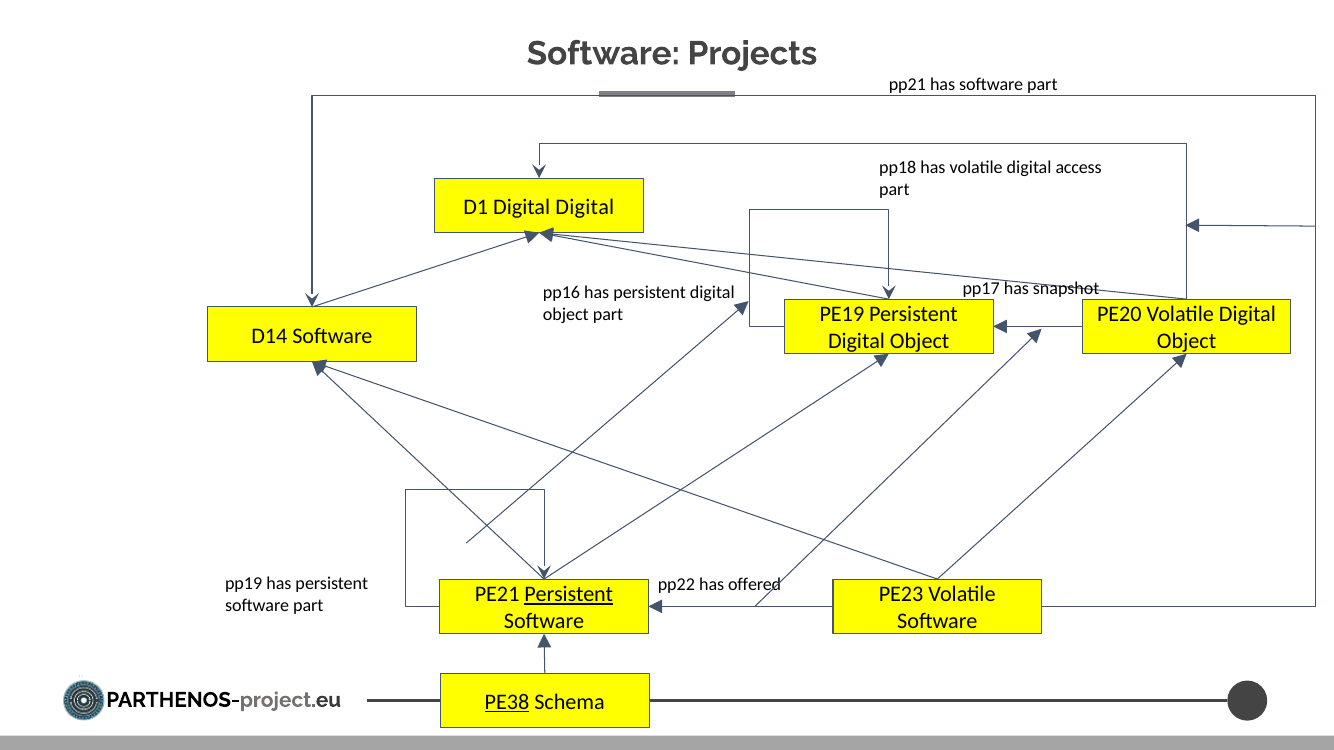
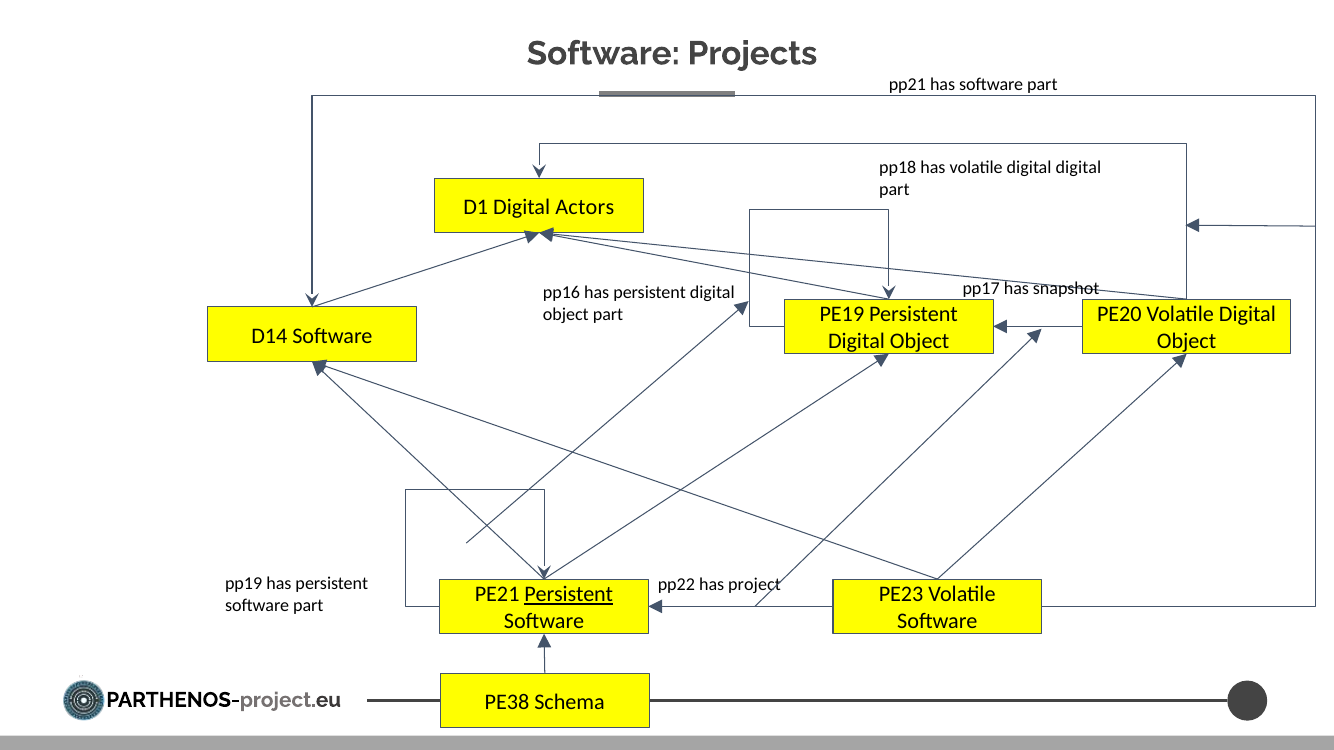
digital access: access -> digital (1078, 168)
Digital Digital: Digital -> Actors (585, 207)
offered: offered -> project (755, 585)
PE38 underline: present -> none (507, 702)
